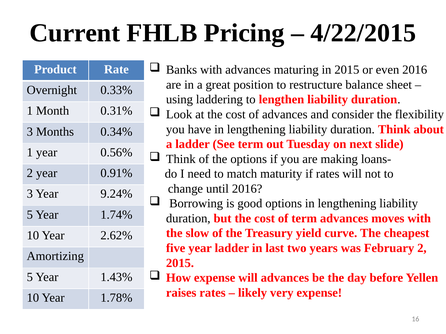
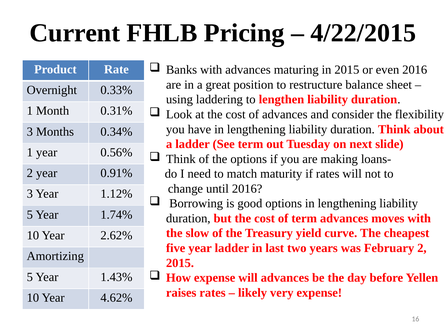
9.24%: 9.24% -> 1.12% (116, 194)
1.78%: 1.78% -> 4.62% (116, 298)
